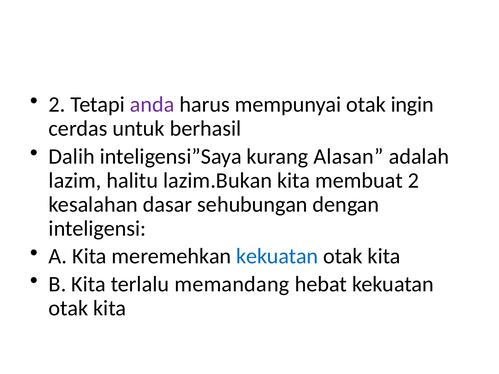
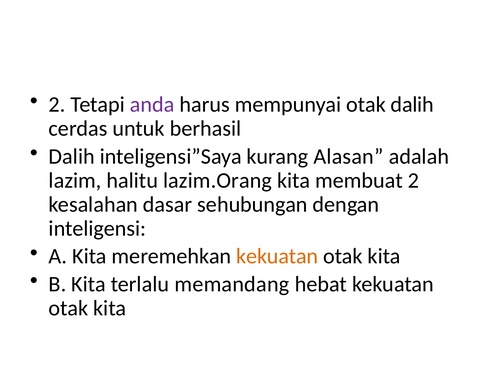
otak ingin: ingin -> dalih (412, 105)
lazim.Bukan: lazim.Bukan -> lazim.Orang (218, 181)
kekuatan colour: blue -> orange (277, 256)
